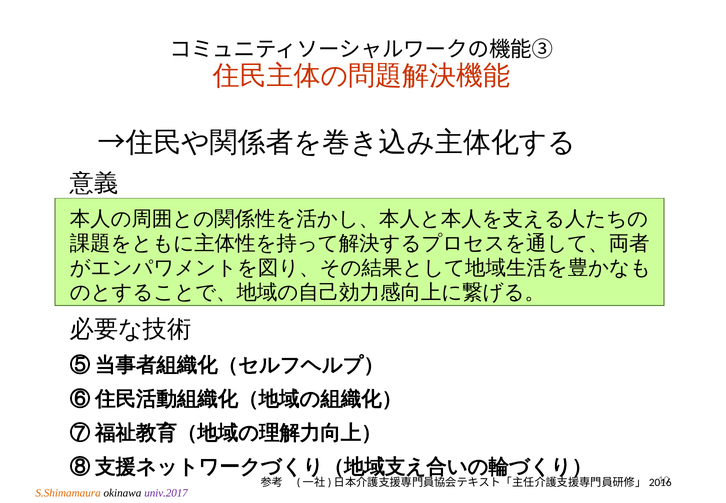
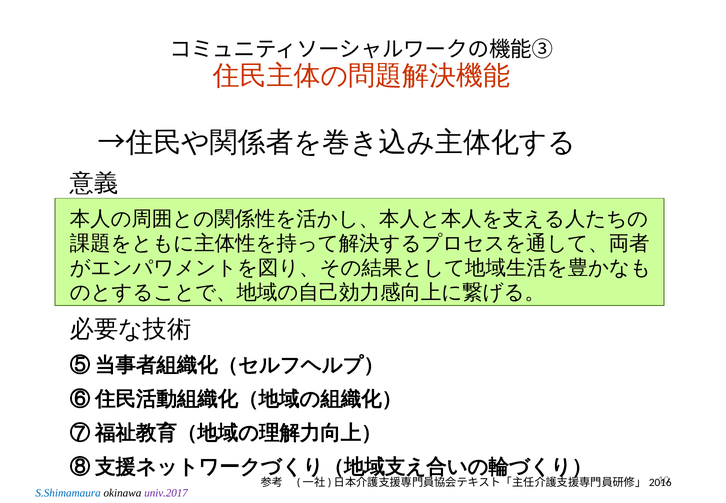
S.Shimamaura colour: orange -> blue (68, 493)
